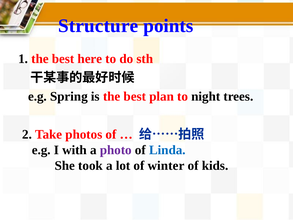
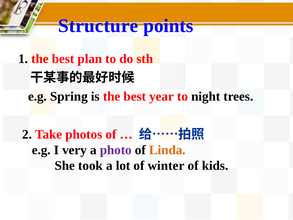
here: here -> plan (90, 59)
plan: plan -> year (162, 96)
with: with -> very (75, 150)
Linda colour: blue -> orange (167, 150)
